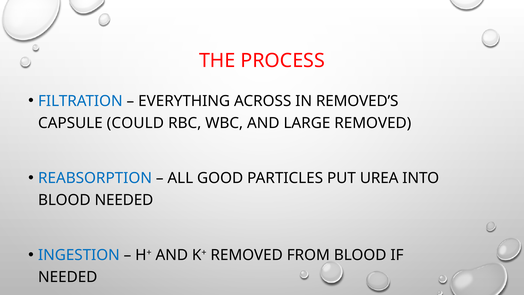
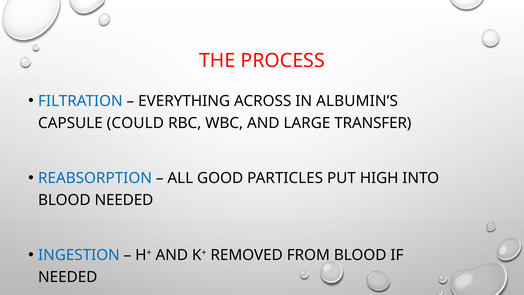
REMOVED’S: REMOVED’S -> ALBUMIN’S (357, 101)
LARGE REMOVED: REMOVED -> TRANSFER (373, 123)
UREA: UREA -> HIGH (379, 178)
